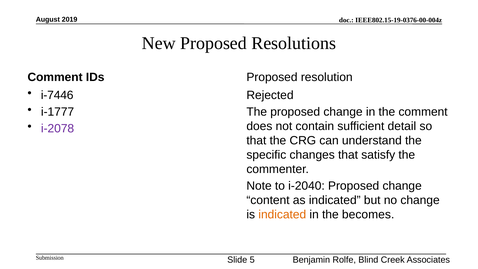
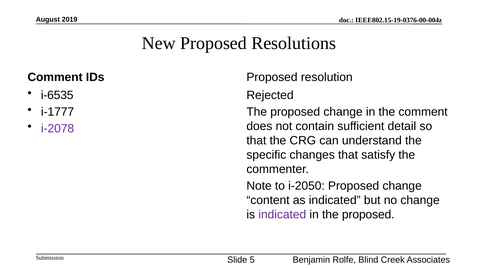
i-7446: i-7446 -> i-6535 (57, 95)
i-2040: i-2040 -> i-2050 (306, 186)
indicated colour: orange -> purple (282, 215)
in the becomes: becomes -> proposed (368, 215)
